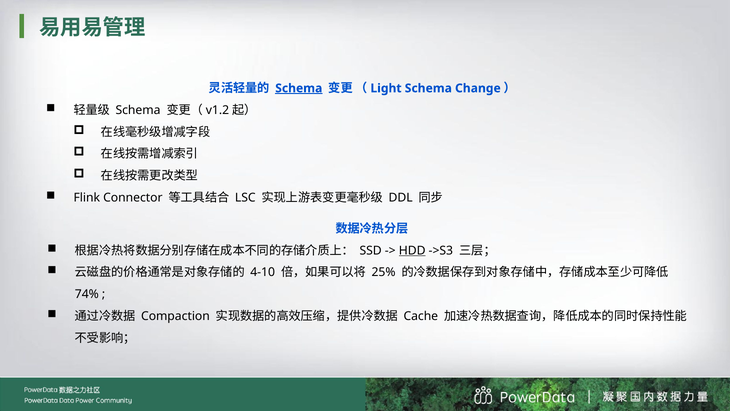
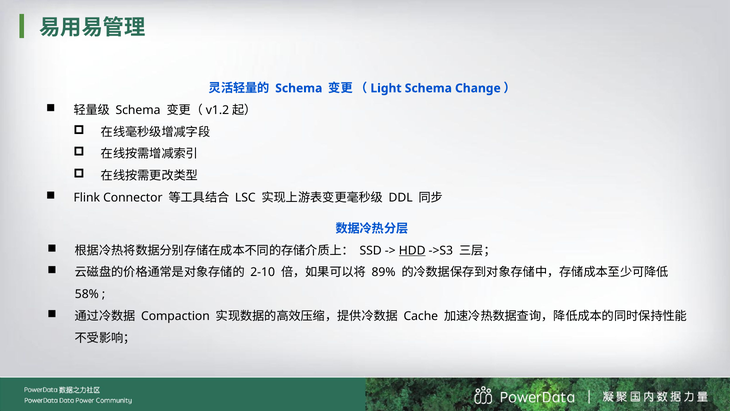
Schema underline: present -> none (299, 88)
4-10: 4-10 -> 2-10 (263, 272)
25%: 25% -> 89% (384, 272)
74%: 74% -> 58% (87, 294)
